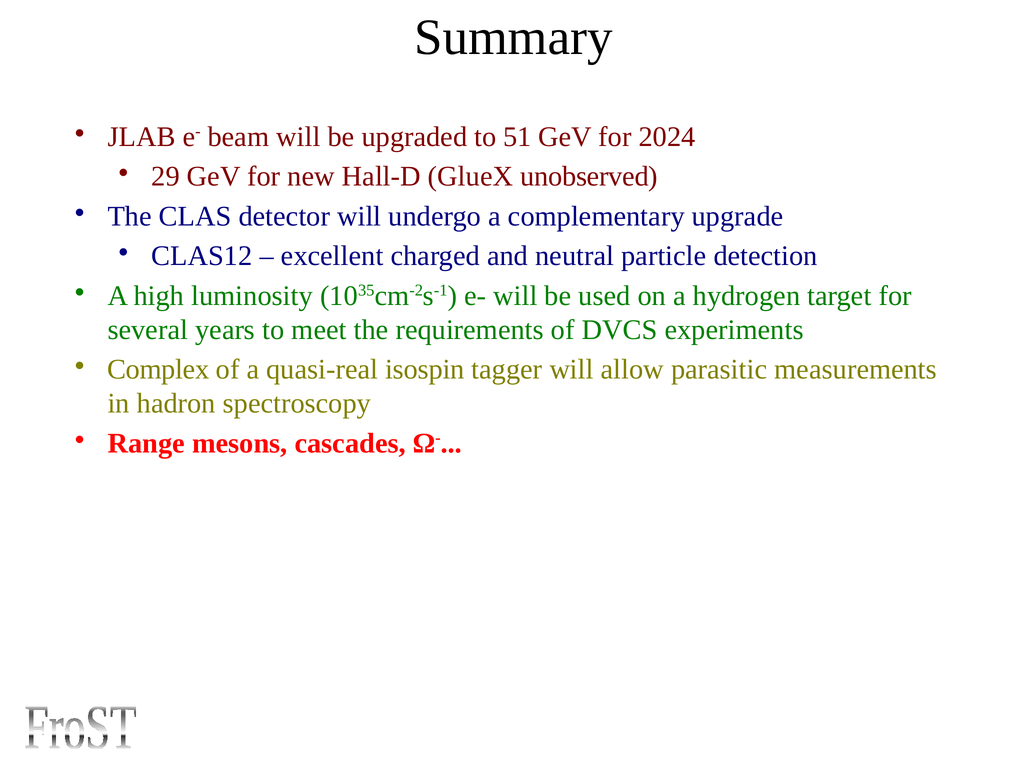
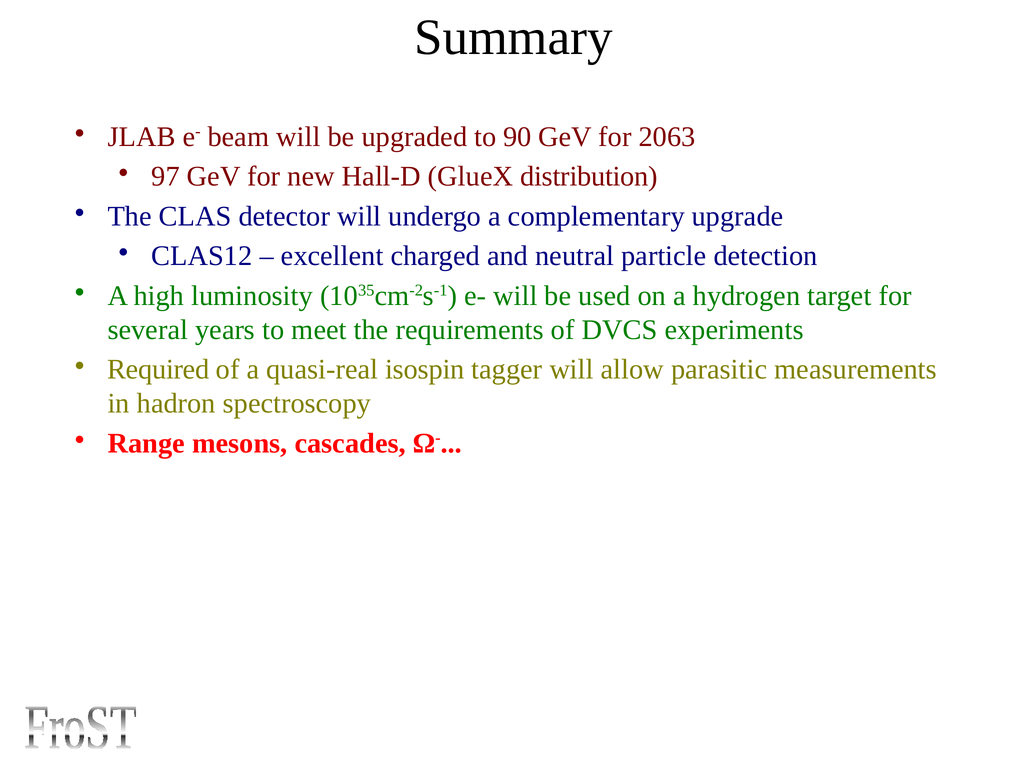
51: 51 -> 90 (517, 137)
2024: 2024 -> 2063 (667, 137)
29: 29 -> 97 (166, 177)
unobserved: unobserved -> distribution (589, 177)
Complex: Complex -> Required (158, 370)
